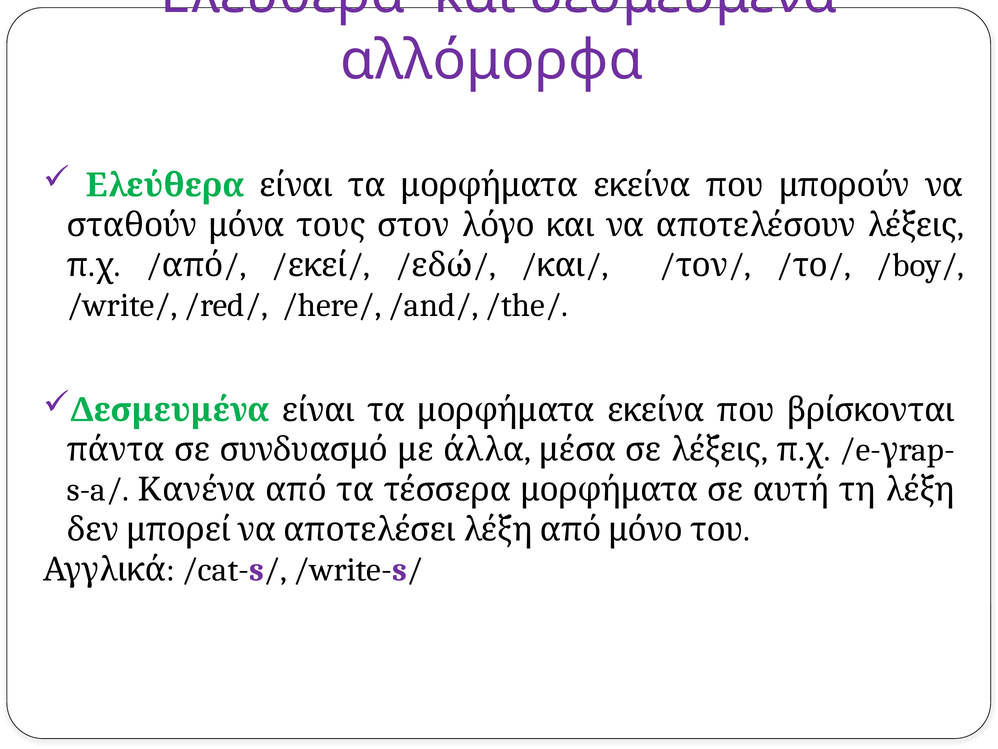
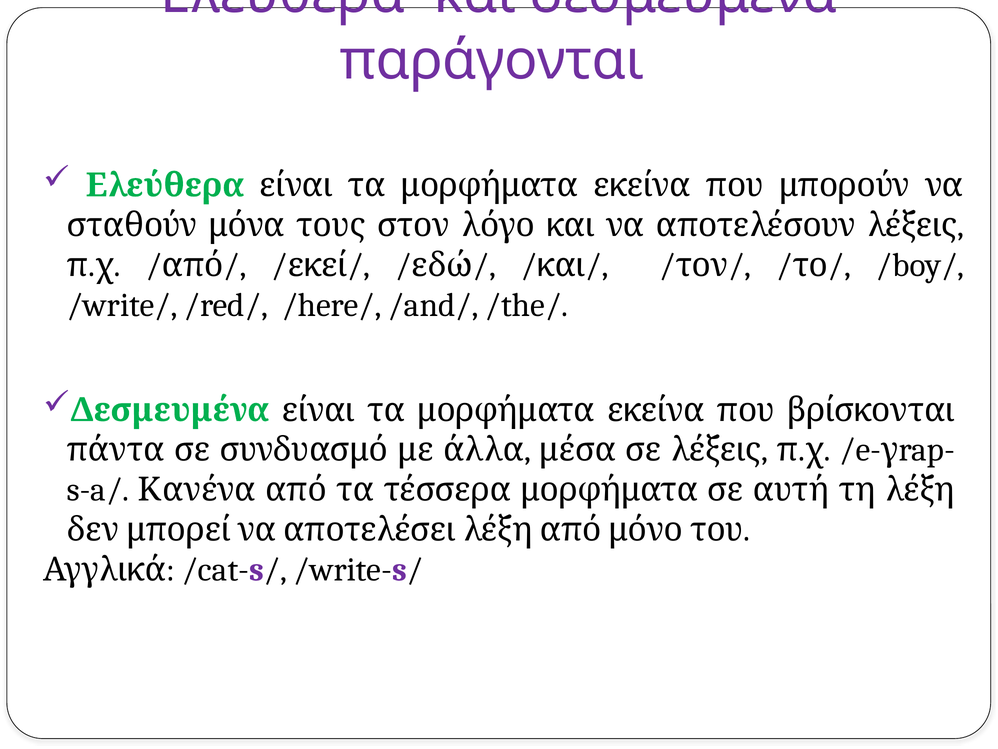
αλλόμορφα: αλλόμορφα -> παράγονται (492, 60)
